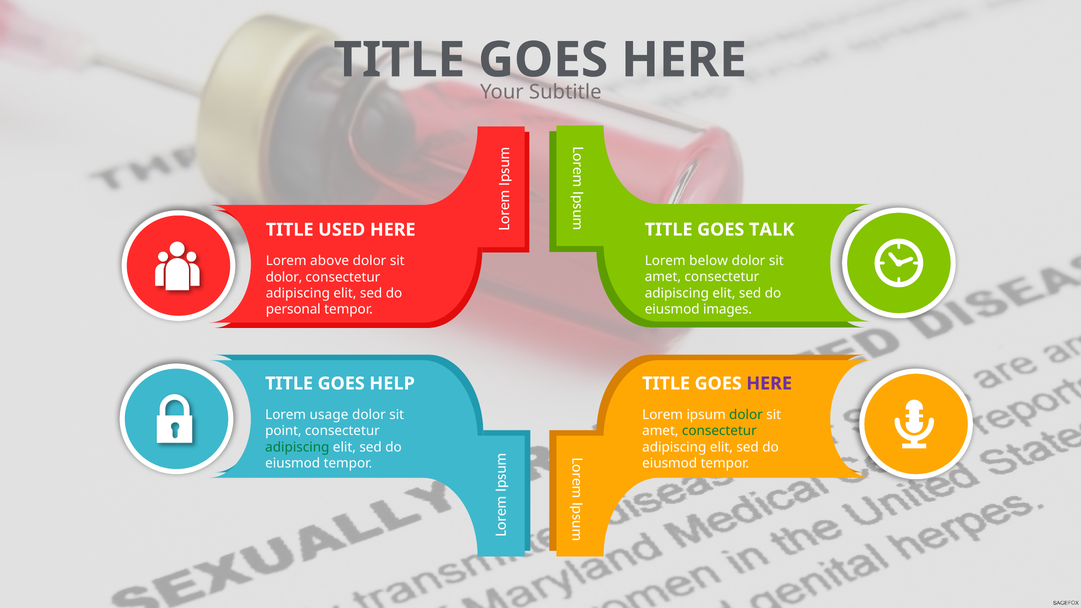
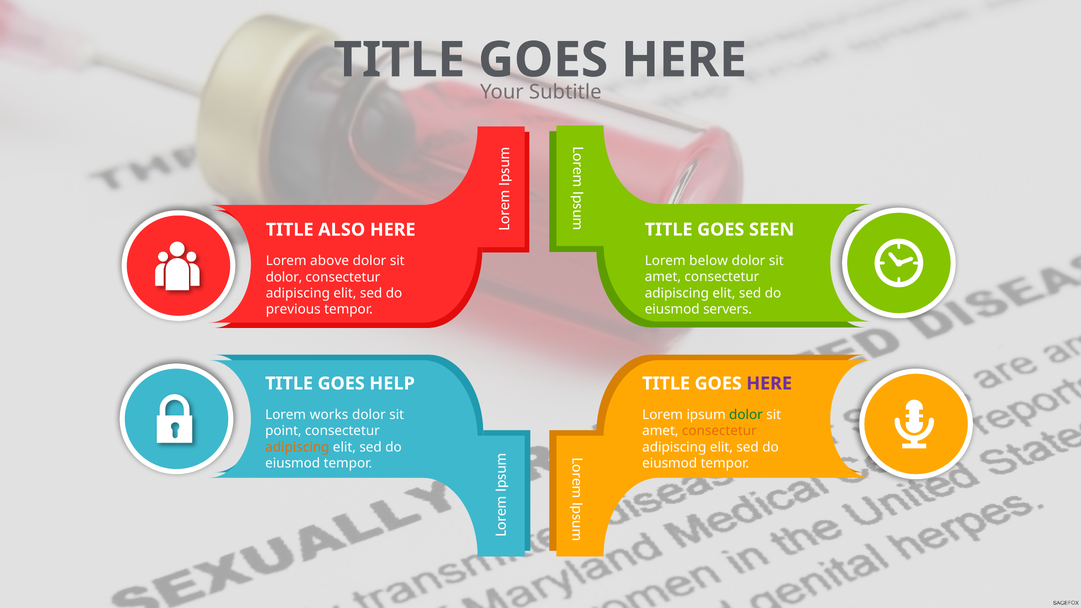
USED: USED -> ALSO (342, 230)
TALK: TALK -> SEEN (772, 230)
images: images -> servers (728, 309)
personal: personal -> previous (293, 310)
usage: usage -> works (329, 415)
consectetur colour: green -> orange (719, 431)
adipiscing colour: green -> orange (297, 447)
